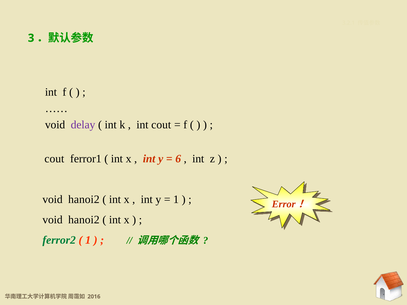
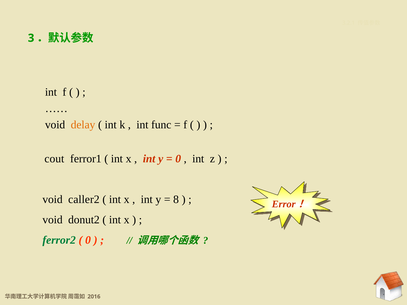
delay colour: purple -> orange (83, 125)
int cout: cout -> func (161, 125)
6: 6 -> 0 (178, 159)
hanoi2: hanoi2 -> caller2 (84, 200)
1: 1 -> 8 (176, 200)
hanoi2: hanoi2 -> donut2 (84, 220)
1: 1 -> 0 (88, 240)
